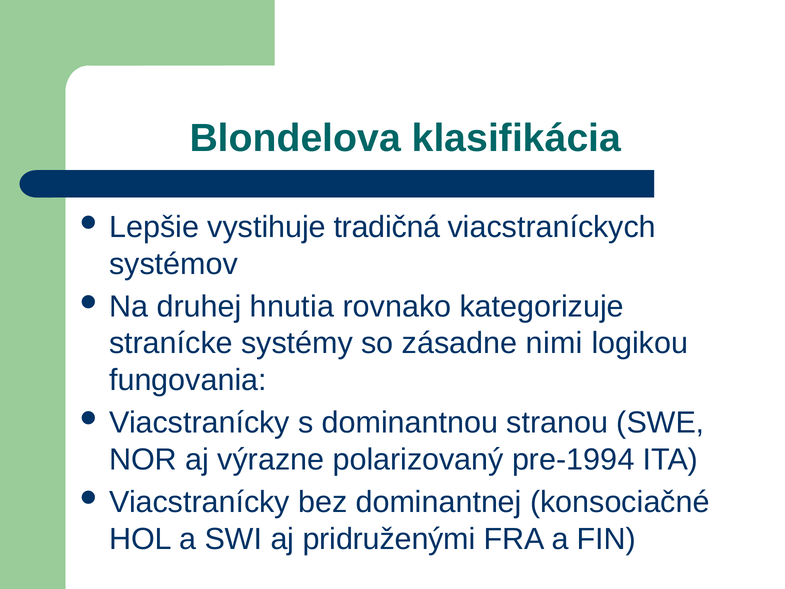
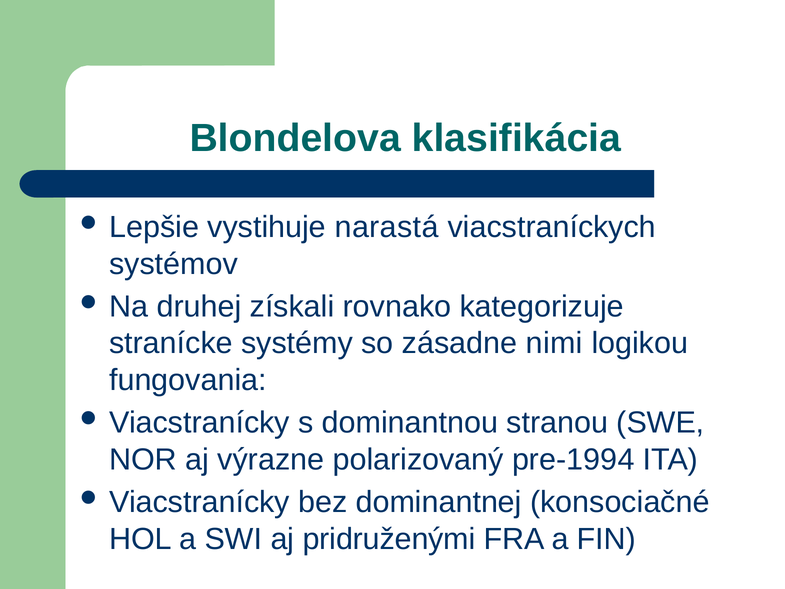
tradičná: tradičná -> narastá (387, 227)
hnutia: hnutia -> získali (292, 307)
